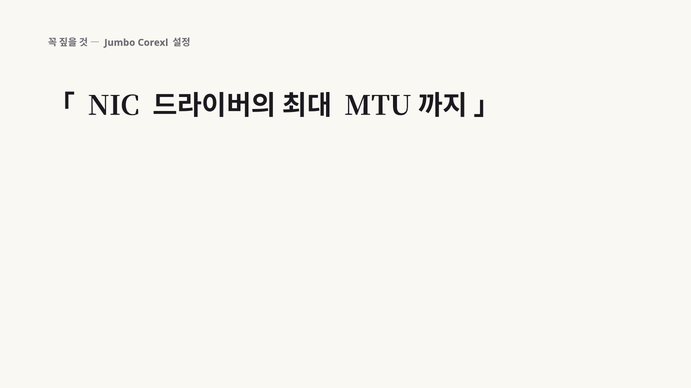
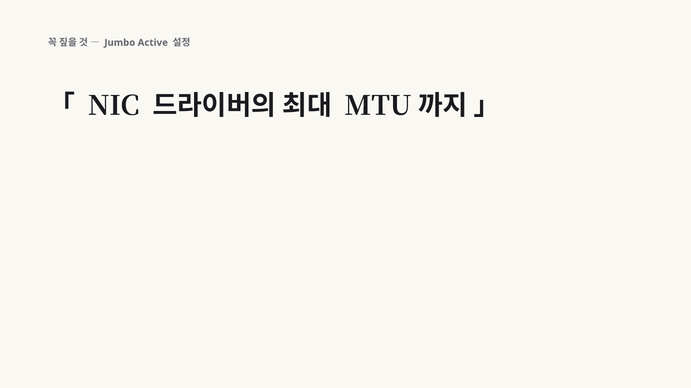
Corexl: Corexl -> Active (153, 43)
